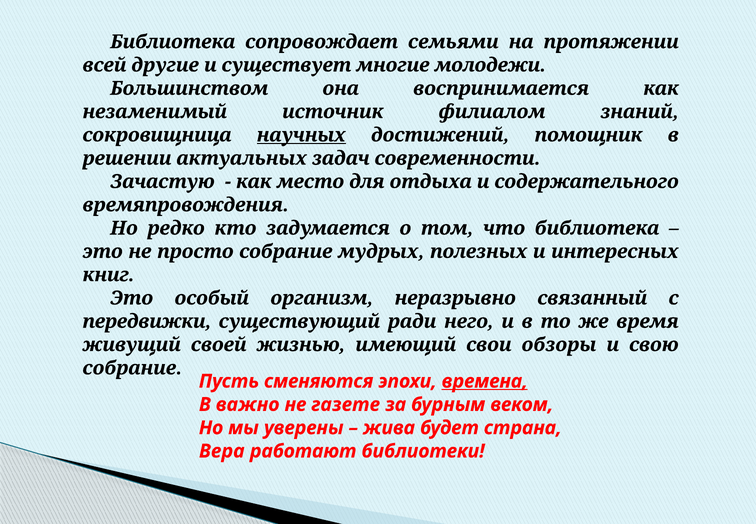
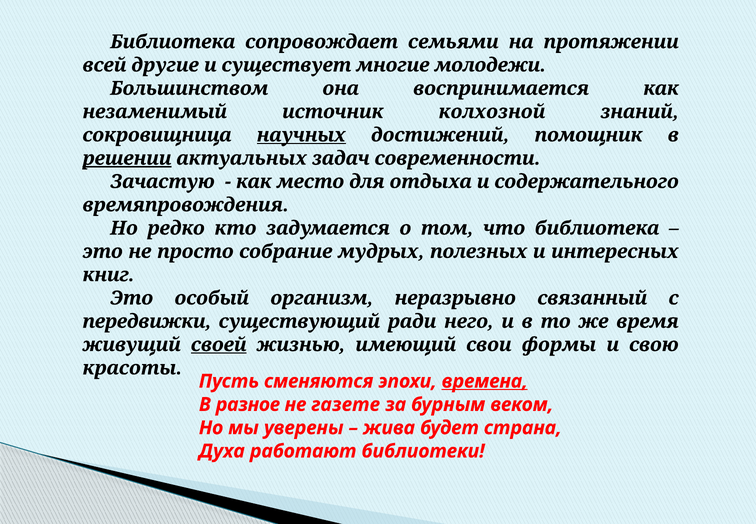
филиалом: филиалом -> колхозной (492, 112)
решении underline: none -> present (127, 158)
своей underline: none -> present (219, 344)
обзоры: обзоры -> формы (559, 344)
собрание: собрание -> красоты (132, 368)
важно: важно -> разное (248, 404)
Вера: Вера -> Духа (222, 451)
